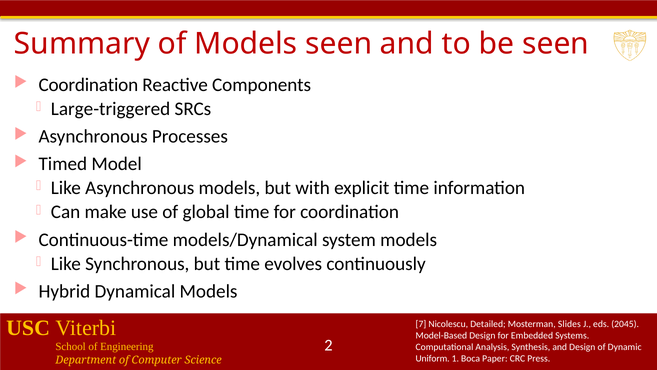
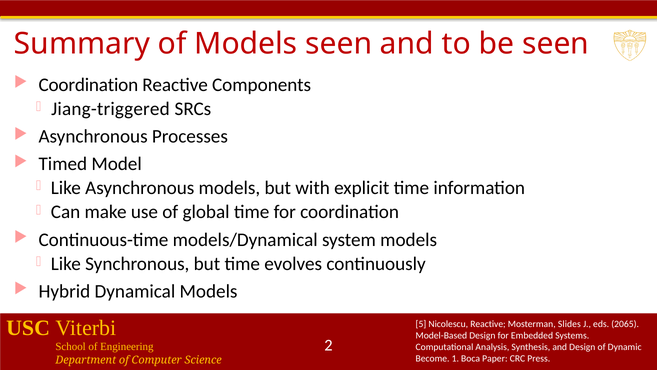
Large-triggered: Large-triggered -> Jiang-triggered (110, 109)
7: 7 -> 5 (421, 324)
Nicolescu Detailed: Detailed -> Reactive (488, 324)
2045: 2045 -> 2065 (625, 324)
Uniform: Uniform -> Become (433, 358)
